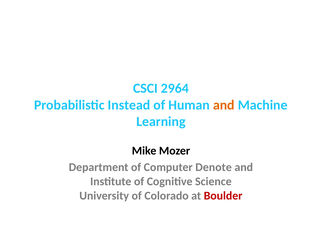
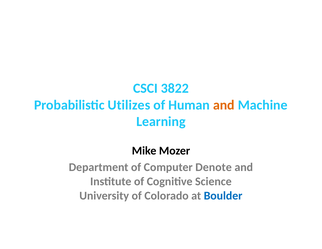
2964: 2964 -> 3822 (175, 88)
Instead: Instead -> Utilizes (129, 105)
Boulder colour: red -> blue (223, 195)
